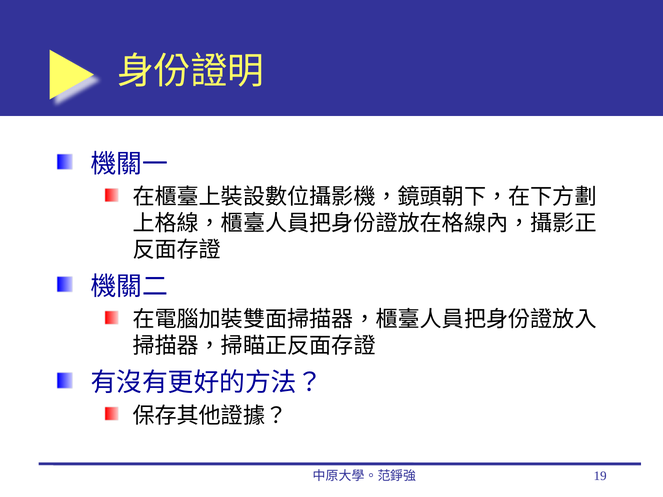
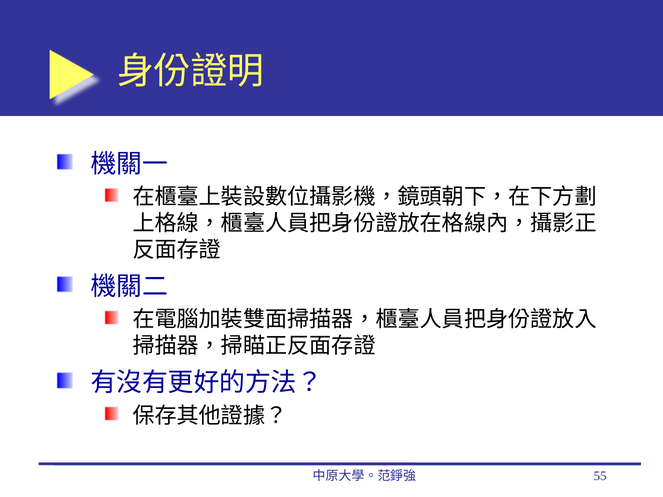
19: 19 -> 55 (600, 476)
